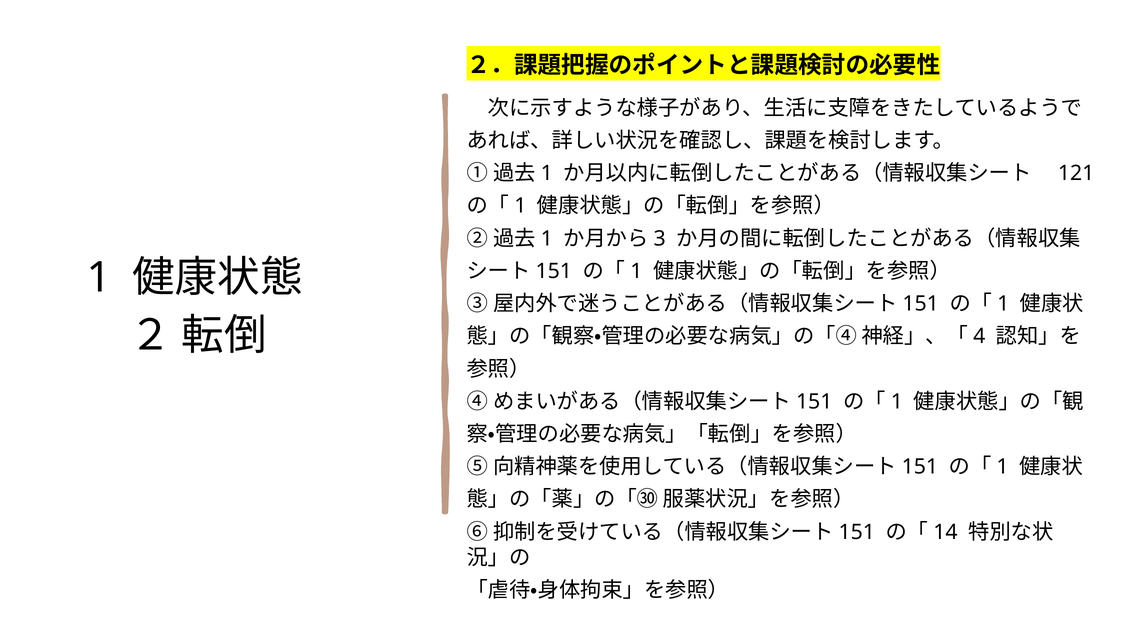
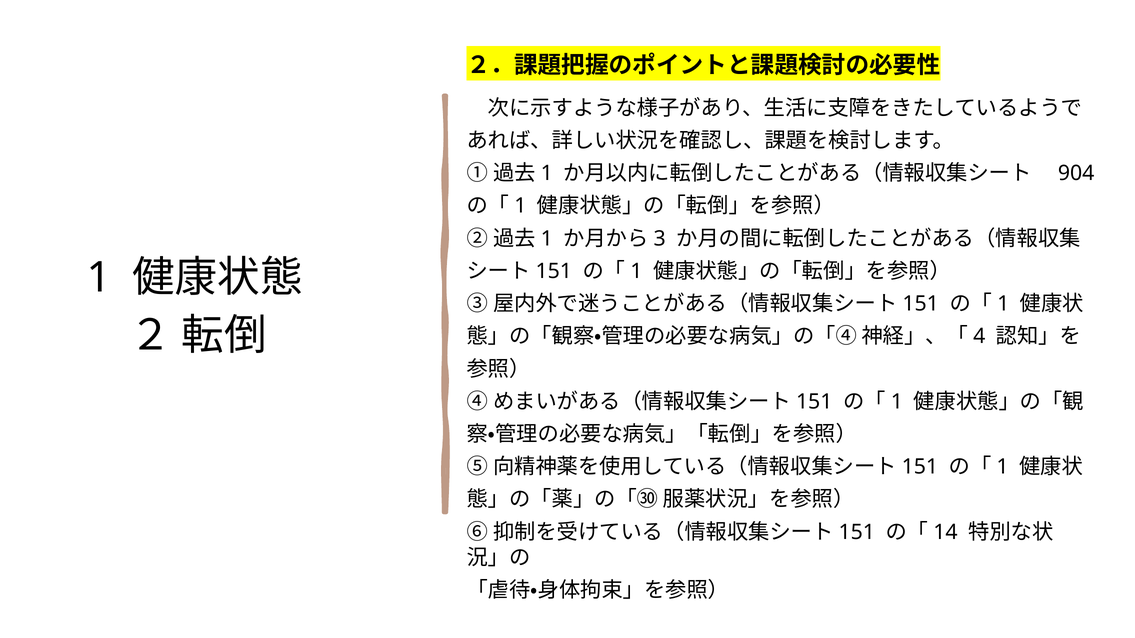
121: 121 -> 904 (1076, 173)
